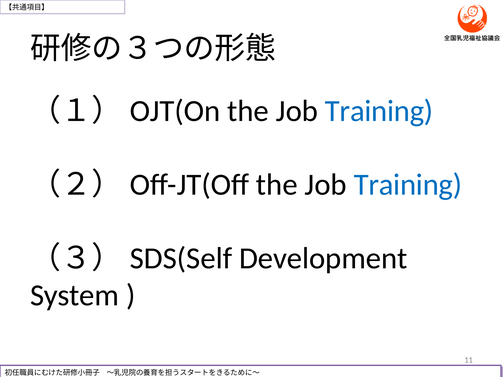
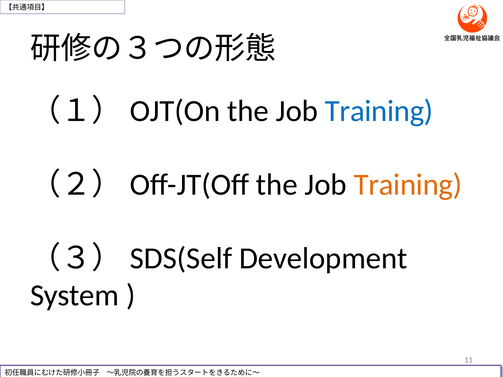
Training colour: blue -> orange (408, 185)
